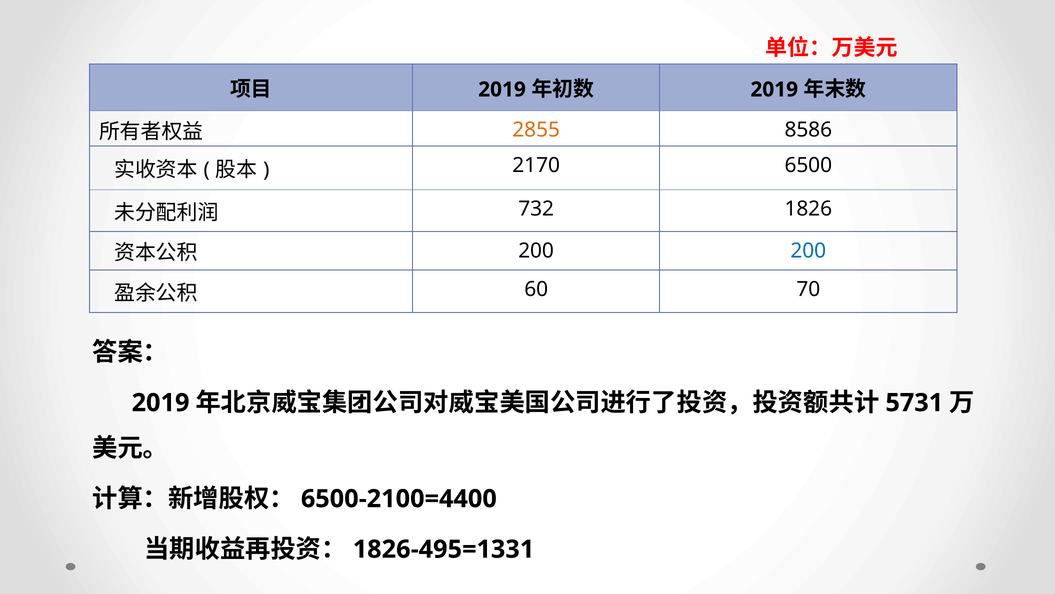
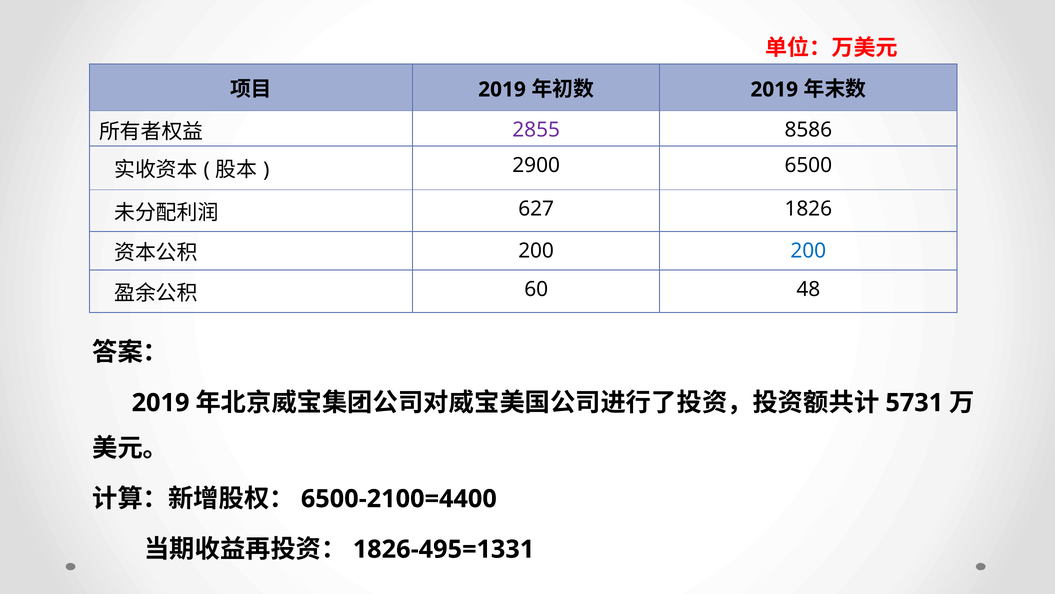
2855 colour: orange -> purple (536, 130)
2170: 2170 -> 2900 (536, 165)
732: 732 -> 627 (536, 209)
70: 70 -> 48 (808, 289)
